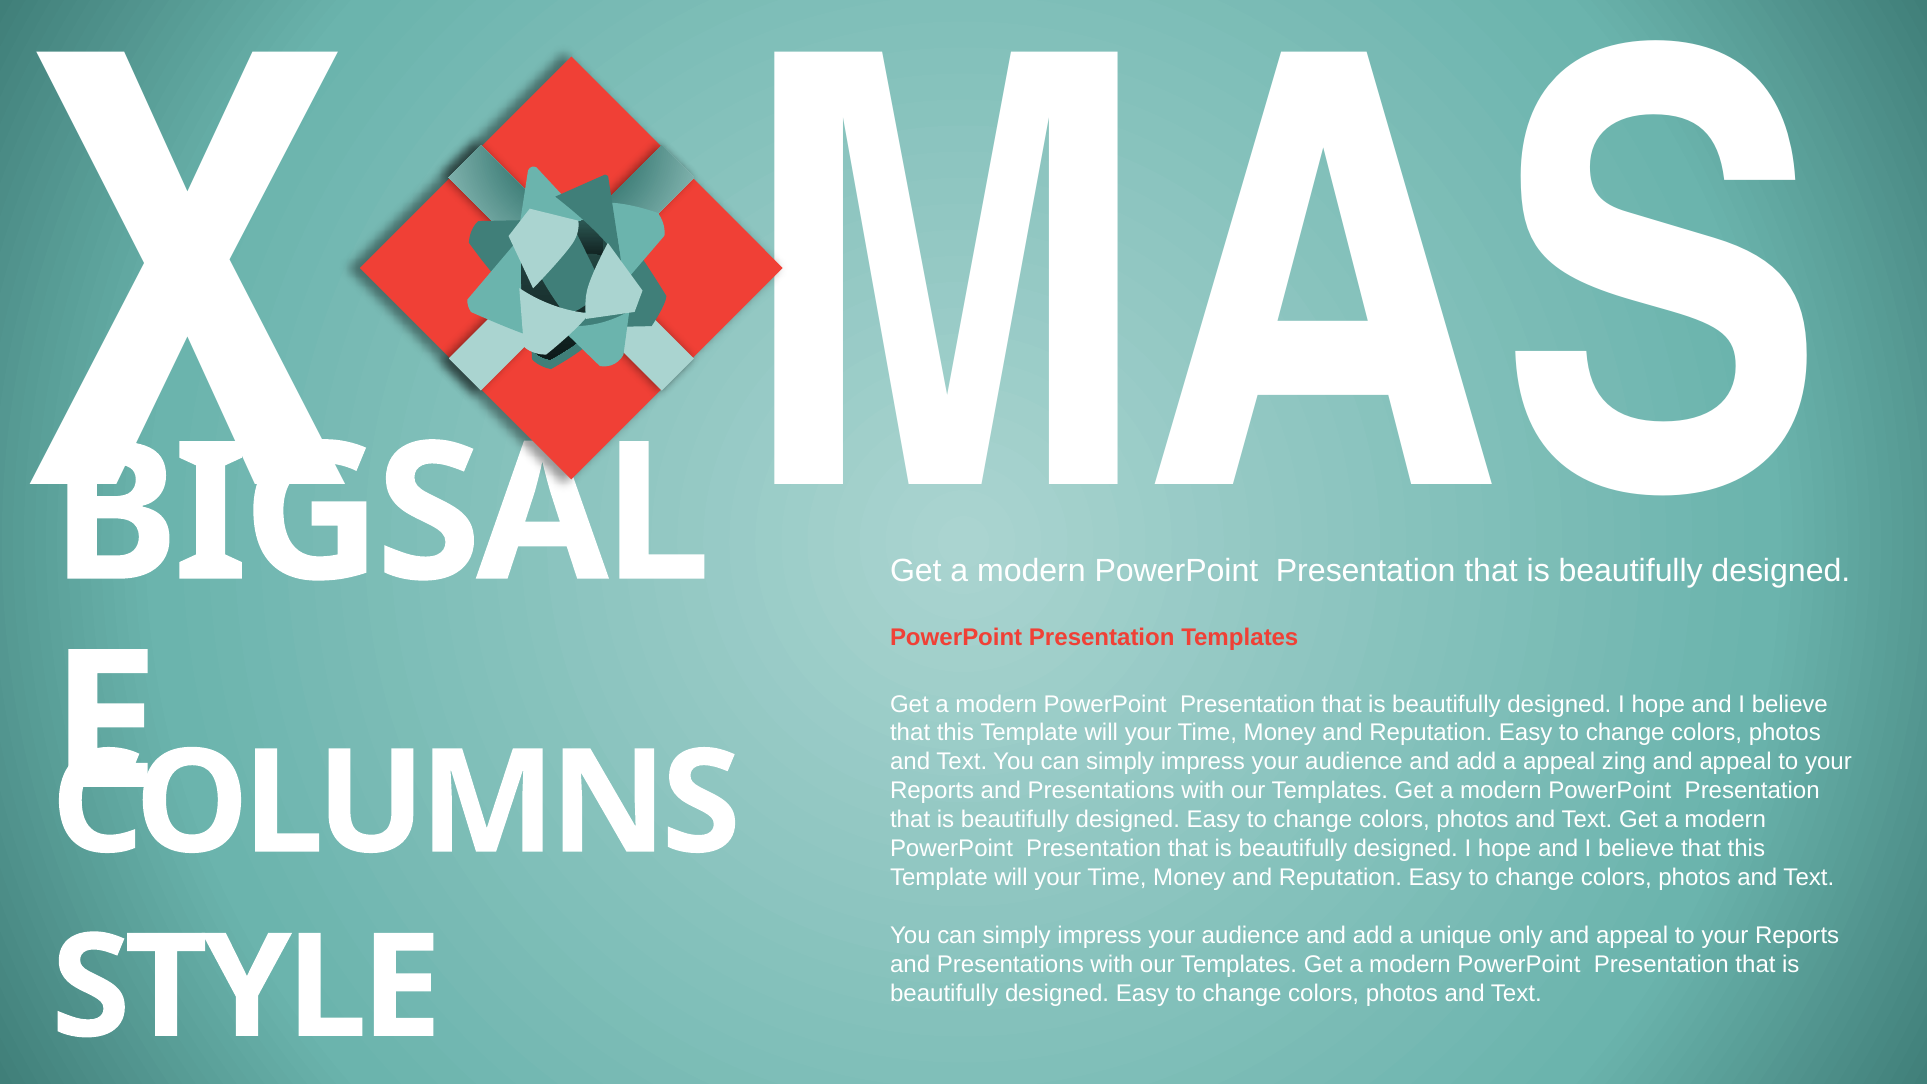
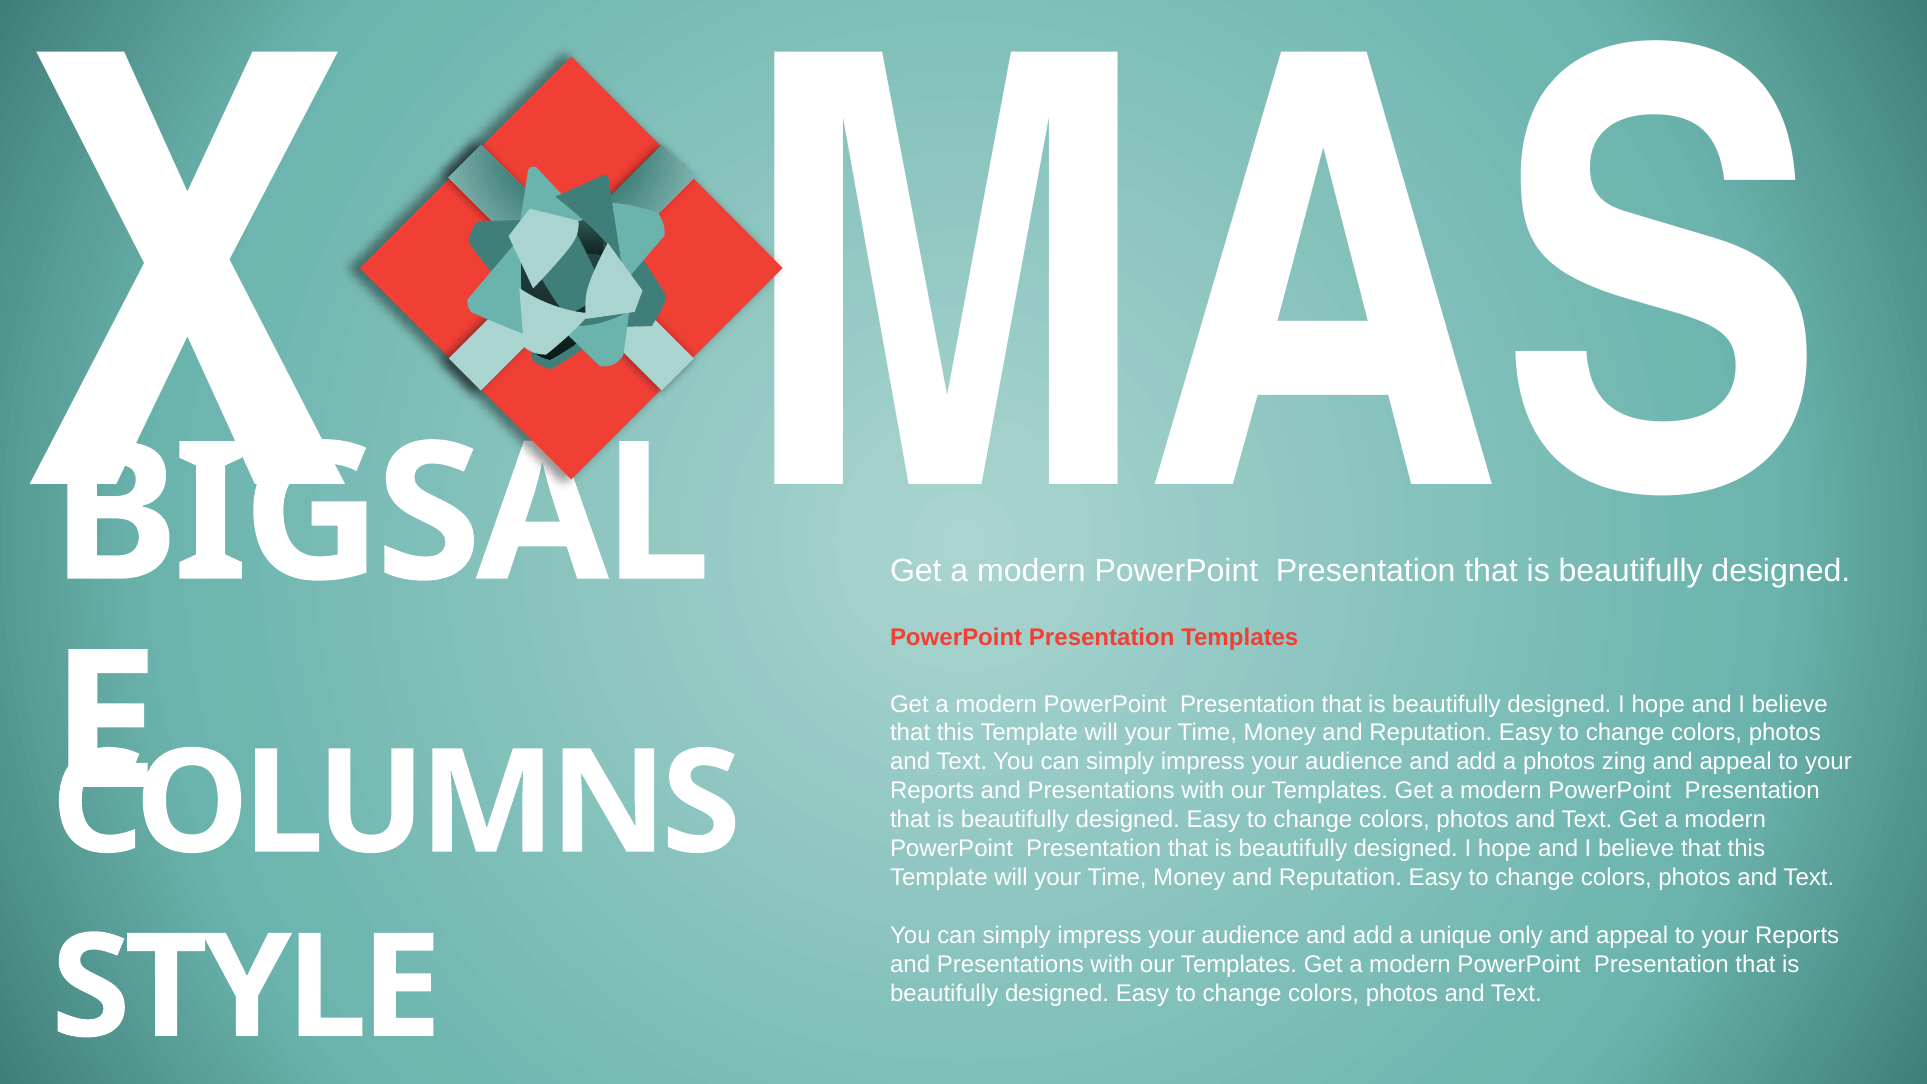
a appeal: appeal -> photos (1559, 762)
